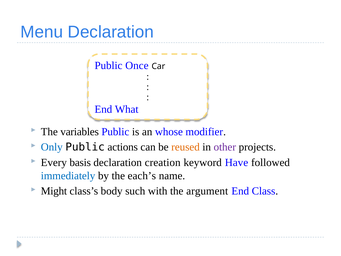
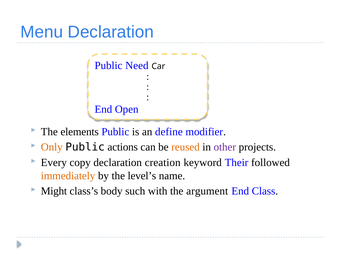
Once: Once -> Need (137, 66)
What: What -> Open (127, 109)
variables: variables -> elements (80, 132)
whose: whose -> define (169, 132)
Only colour: blue -> orange (52, 147)
basis: basis -> copy (80, 162)
Have: Have -> Their (237, 162)
immediately colour: blue -> orange (68, 175)
each’s: each’s -> level’s (142, 175)
